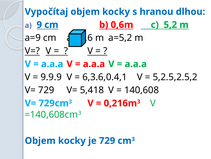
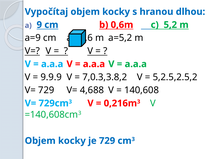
6,3.6,0.4,1: 6,3.6,0.4,1 -> 7,0.3,3.8,2 (105, 77)
5,418: 5,418 -> 4,688 (92, 90)
